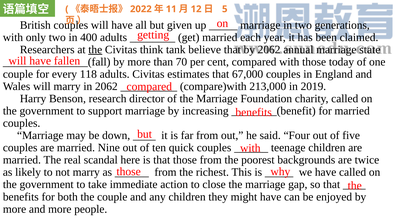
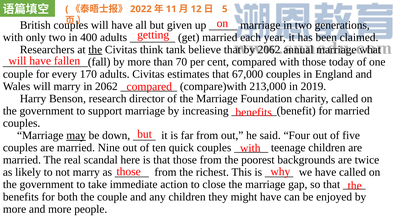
state: state -> what (370, 49)
118: 118 -> 170 (88, 74)
may underline: none -> present (76, 135)
